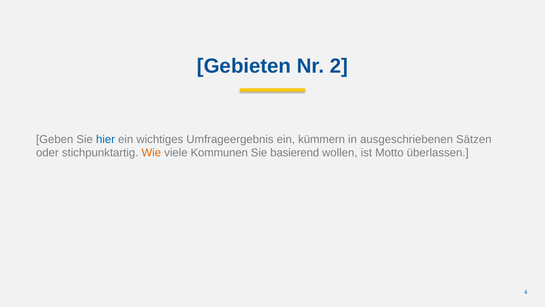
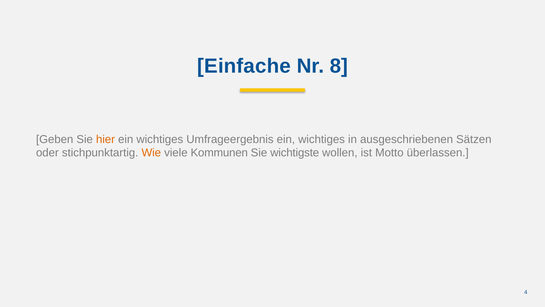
Gebieten: Gebieten -> Einfache (244, 66)
2: 2 -> 8 (339, 66)
hier colour: blue -> orange (106, 139)
Umfrageergebnis ein kümmern: kümmern -> wichtiges (322, 139)
basierend: basierend -> wichtigste (295, 153)
